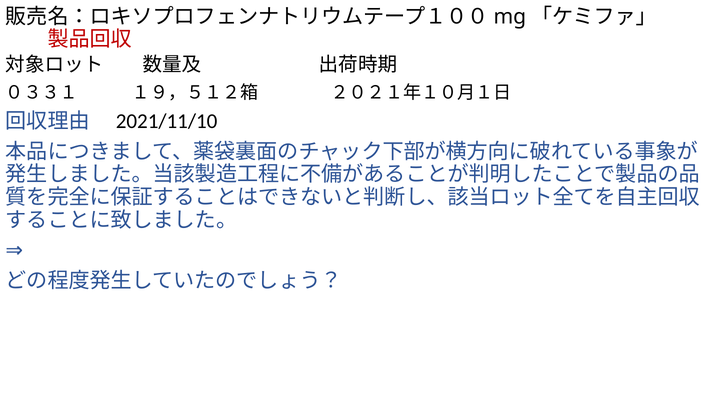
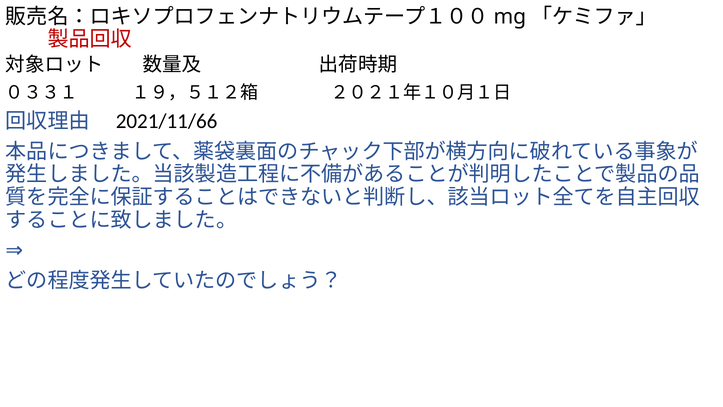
2021/11/10: 2021/11/10 -> 2021/11/66 (167, 121)
